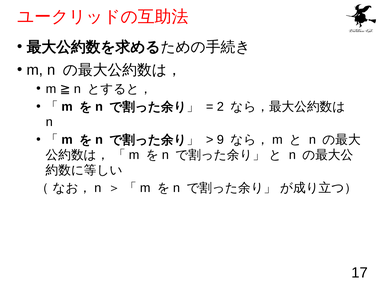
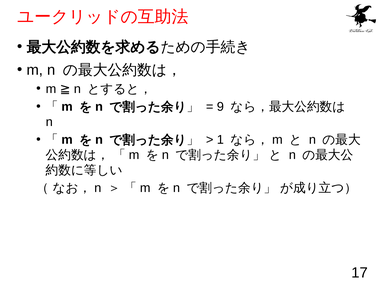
2: 2 -> 9 (220, 107)
9: 9 -> 1 (220, 140)
